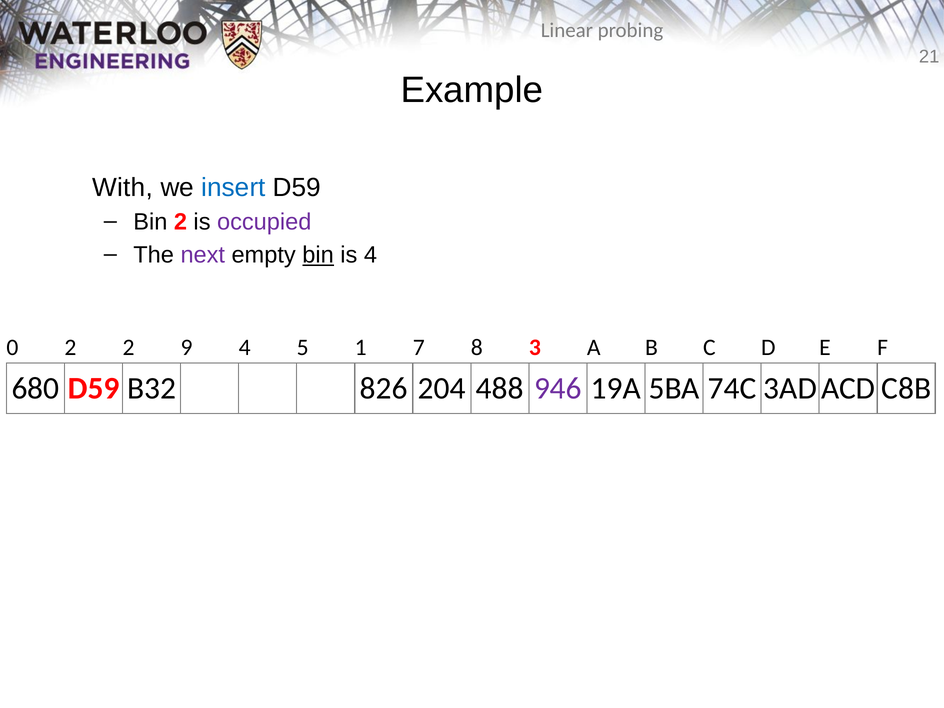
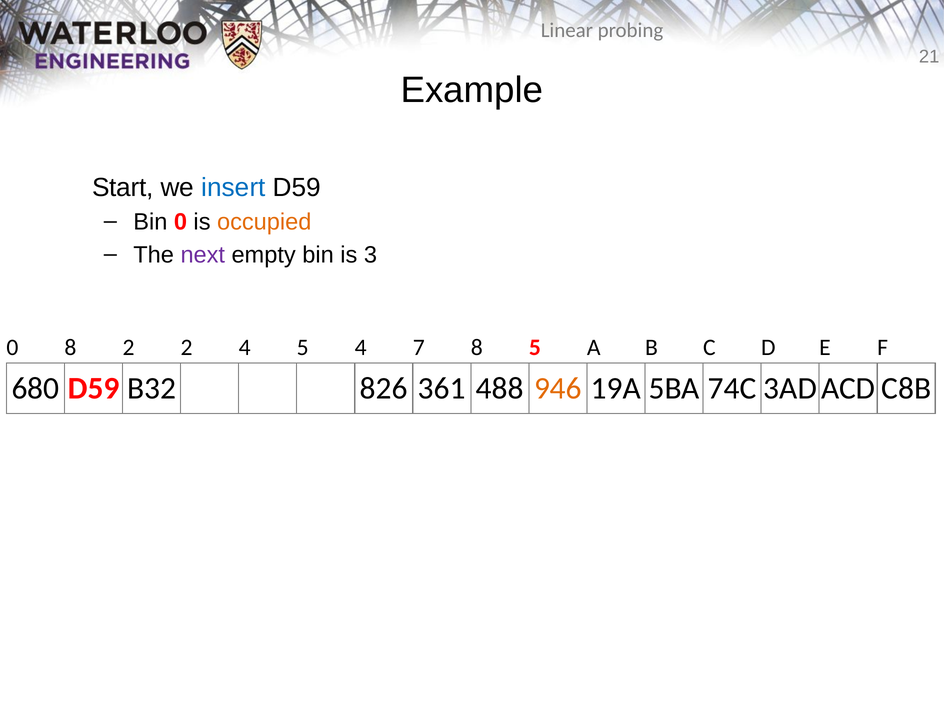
With: With -> Start (123, 188)
Bin 2: 2 -> 0 (180, 222)
occupied colour: purple -> orange (264, 222)
bin underline: present -> none (318, 255)
is 4: 4 -> 3 (370, 255)
0 2: 2 -> 8 (70, 348)
2 9: 9 -> 2 (187, 348)
5 1: 1 -> 4 (361, 348)
8 3: 3 -> 5 (535, 348)
204: 204 -> 361 (442, 388)
946 colour: purple -> orange (558, 388)
